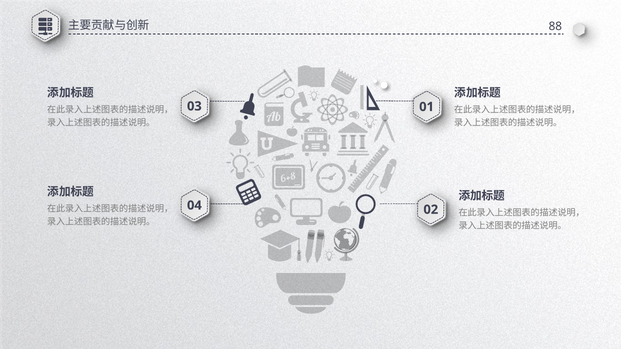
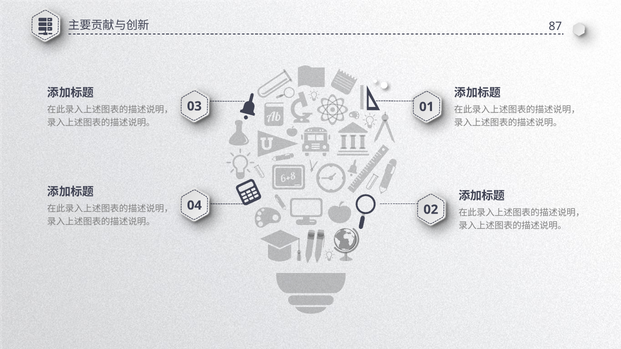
88: 88 -> 87 (555, 27)
